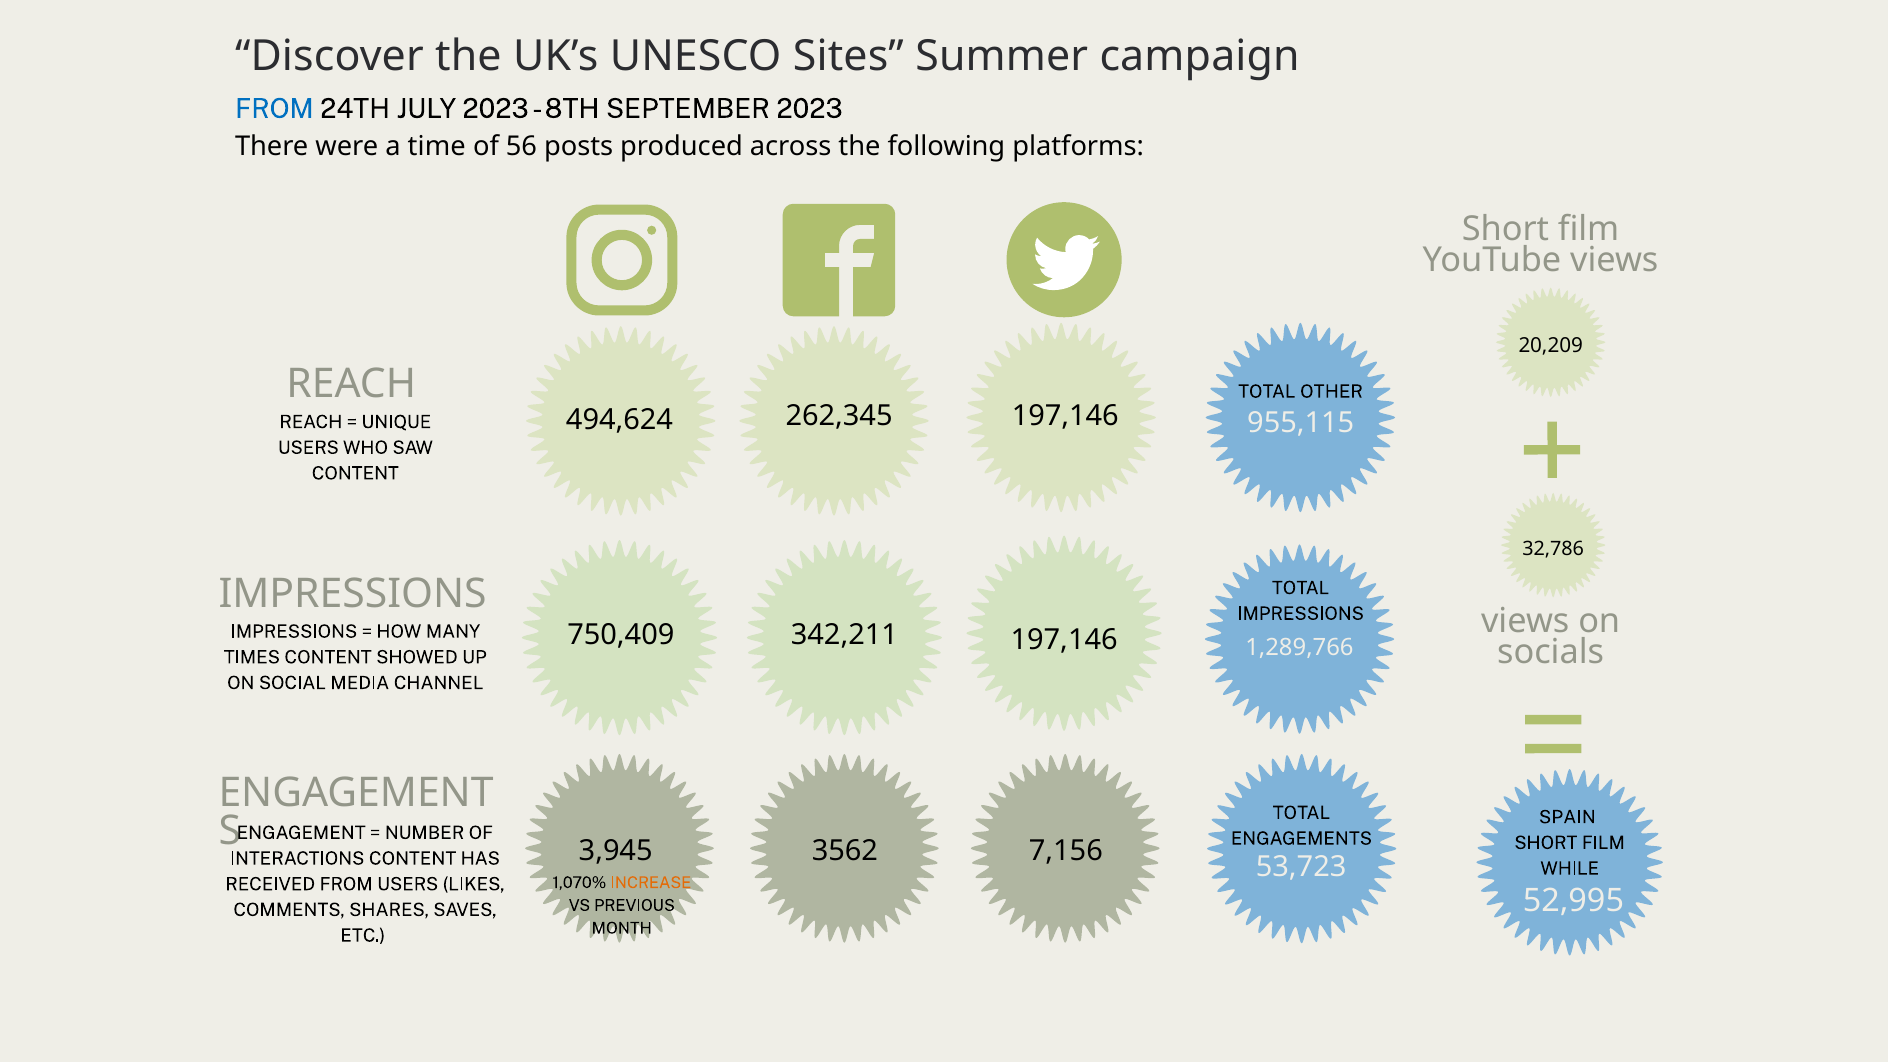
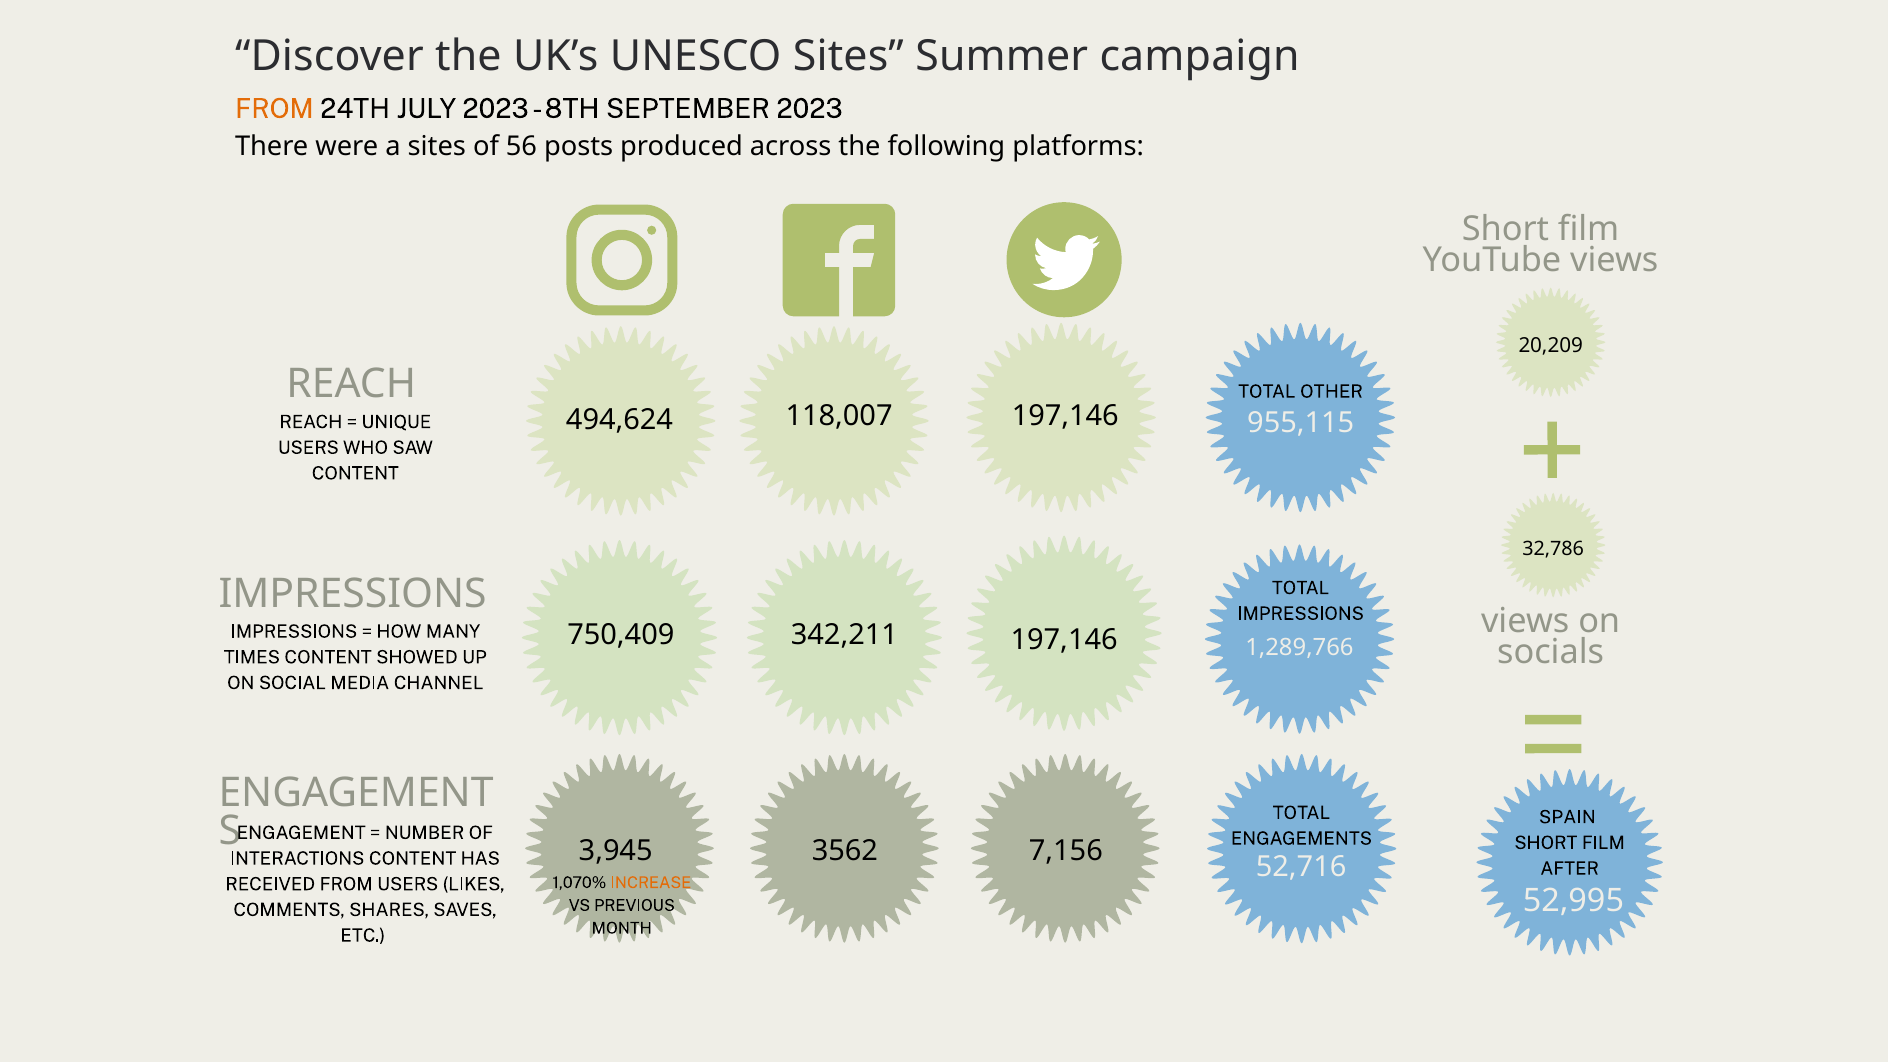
FROM colour: blue -> orange (274, 109)
a time: time -> sites (437, 147)
262,345: 262,345 -> 118,007 (839, 416)
53,723: 53,723 -> 52,716 (1301, 866)
WHILE: WHILE -> AFTER (1570, 869)
